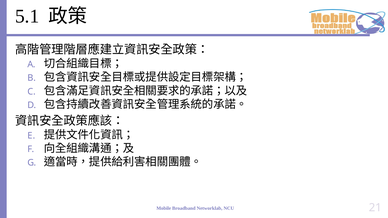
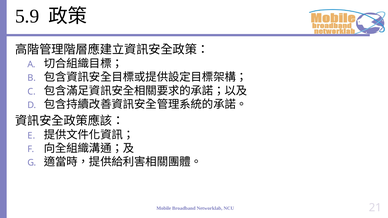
5.1: 5.1 -> 5.9 (27, 16)
